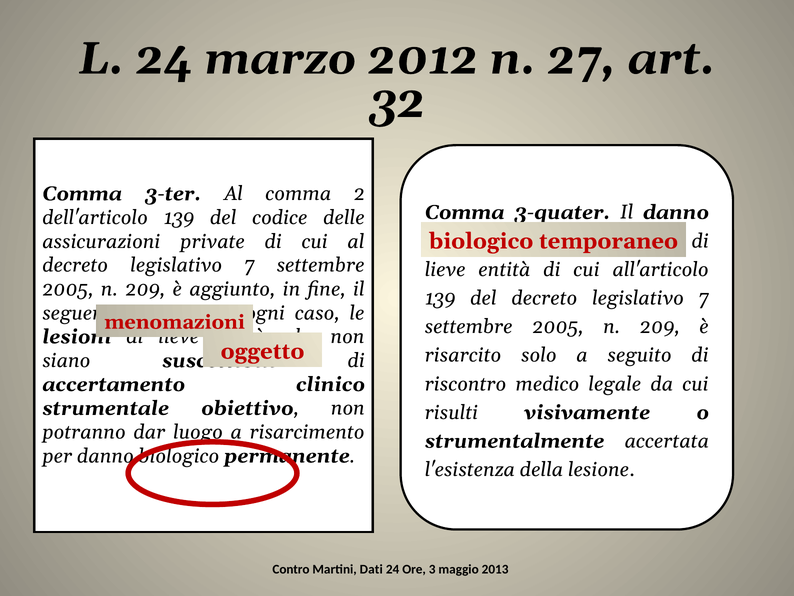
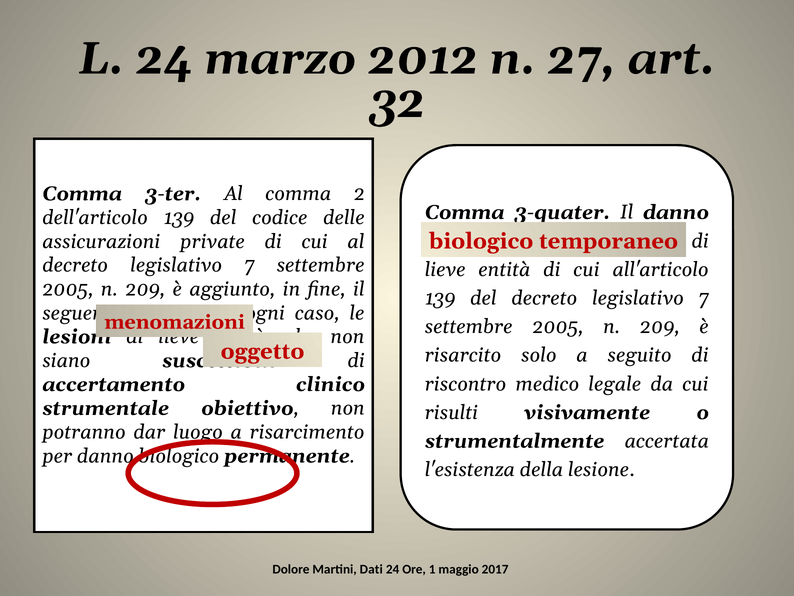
Contro: Contro -> Dolore (291, 569)
3: 3 -> 1 (432, 569)
2013: 2013 -> 2017 (495, 569)
